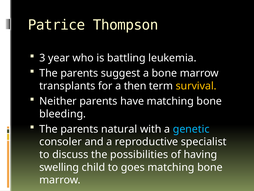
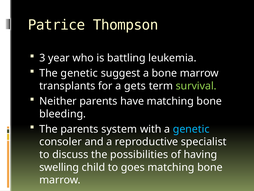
parents: parents -> genetic (79, 73)
then: then -> gets (135, 86)
survival colour: yellow -> light green (196, 86)
natural: natural -> system (119, 129)
